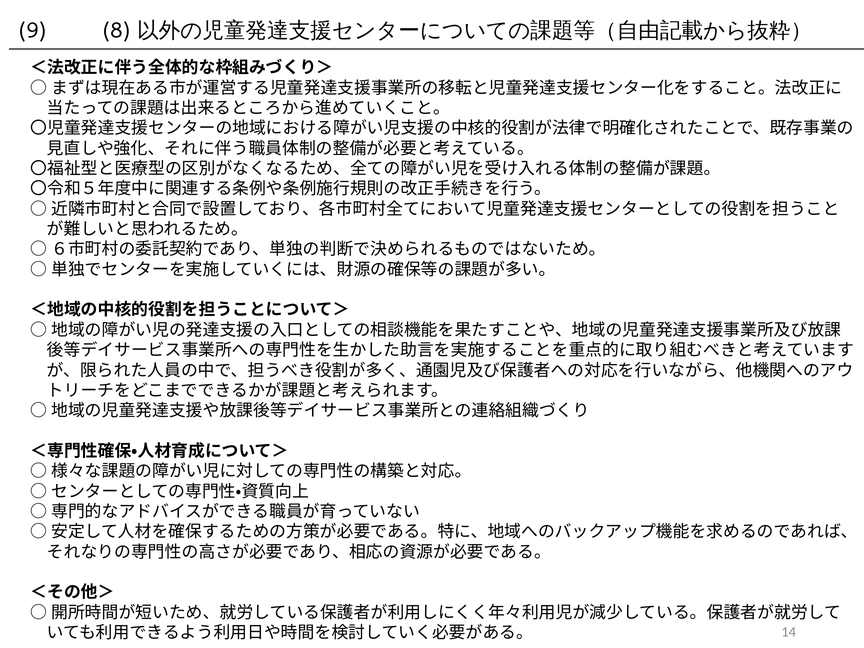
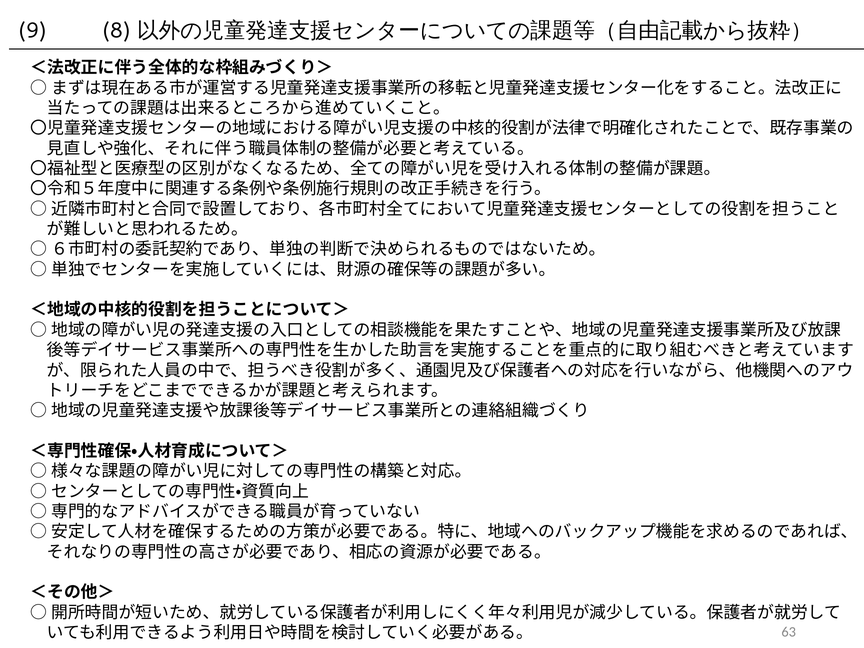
14: 14 -> 63 (789, 632)
